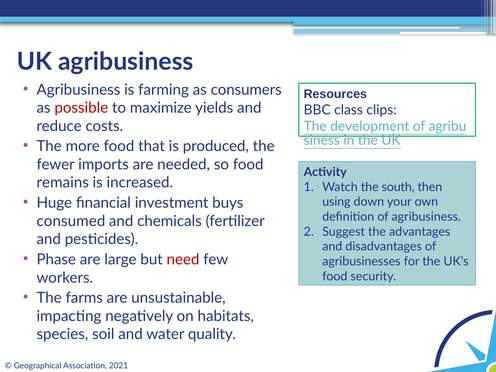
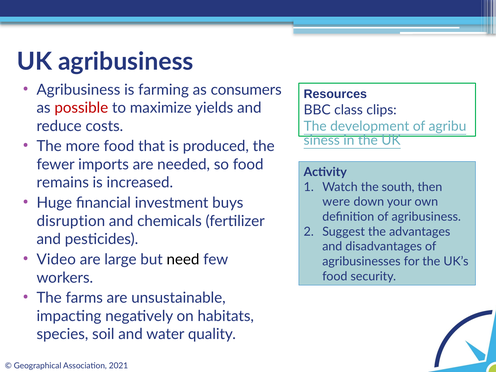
using: using -> were (336, 202)
consumed: consumed -> disruption (71, 221)
Phase: Phase -> Video (56, 260)
need colour: red -> black (183, 260)
